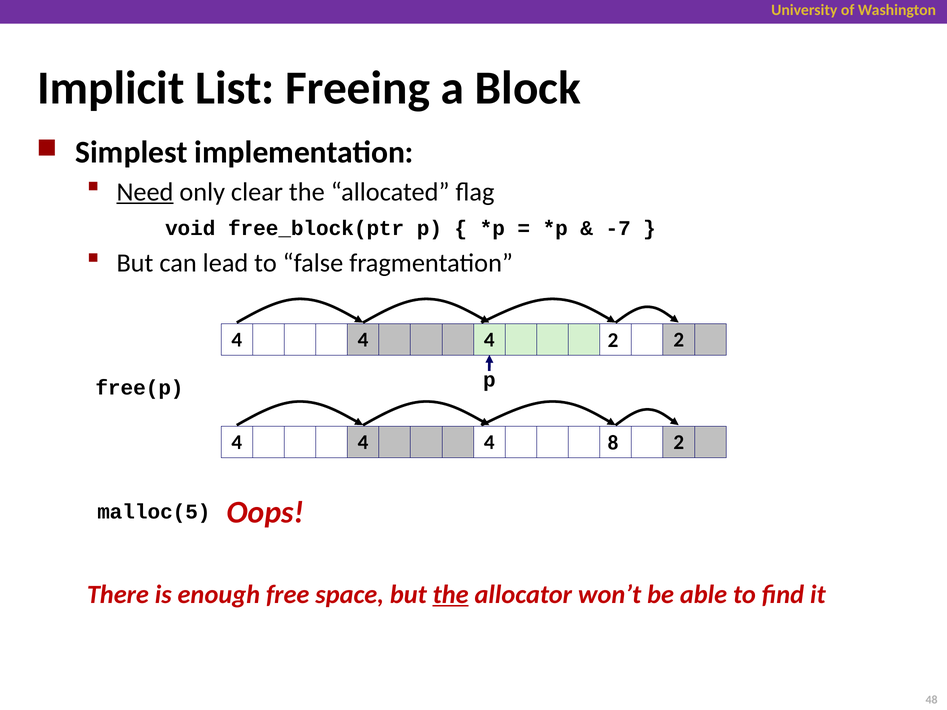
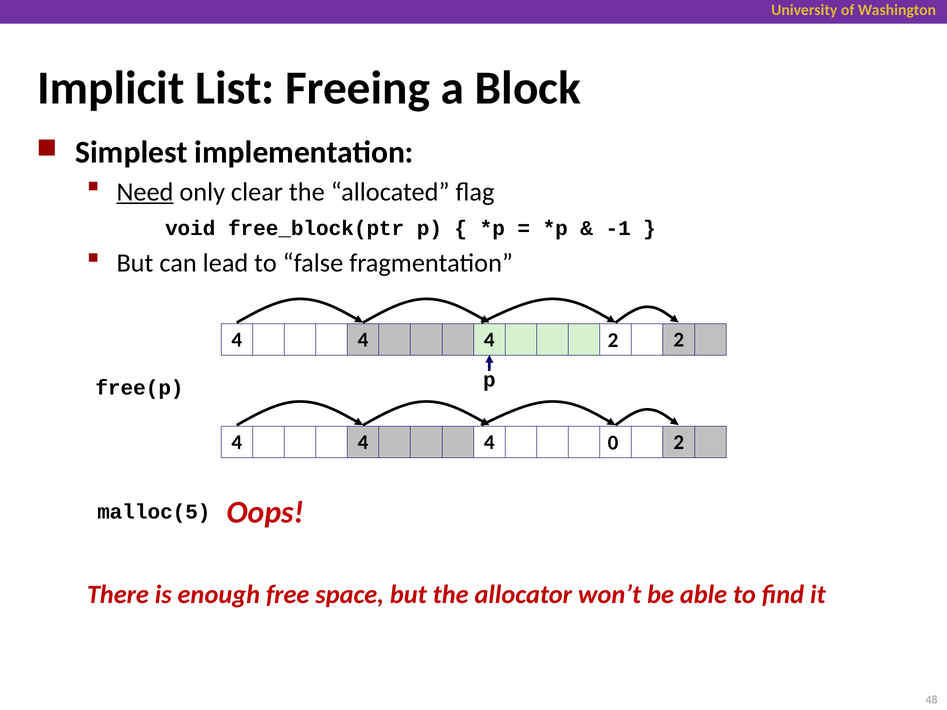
-7: -7 -> -1 (618, 228)
8: 8 -> 0 (613, 443)
the underline: present -> none (451, 595)
